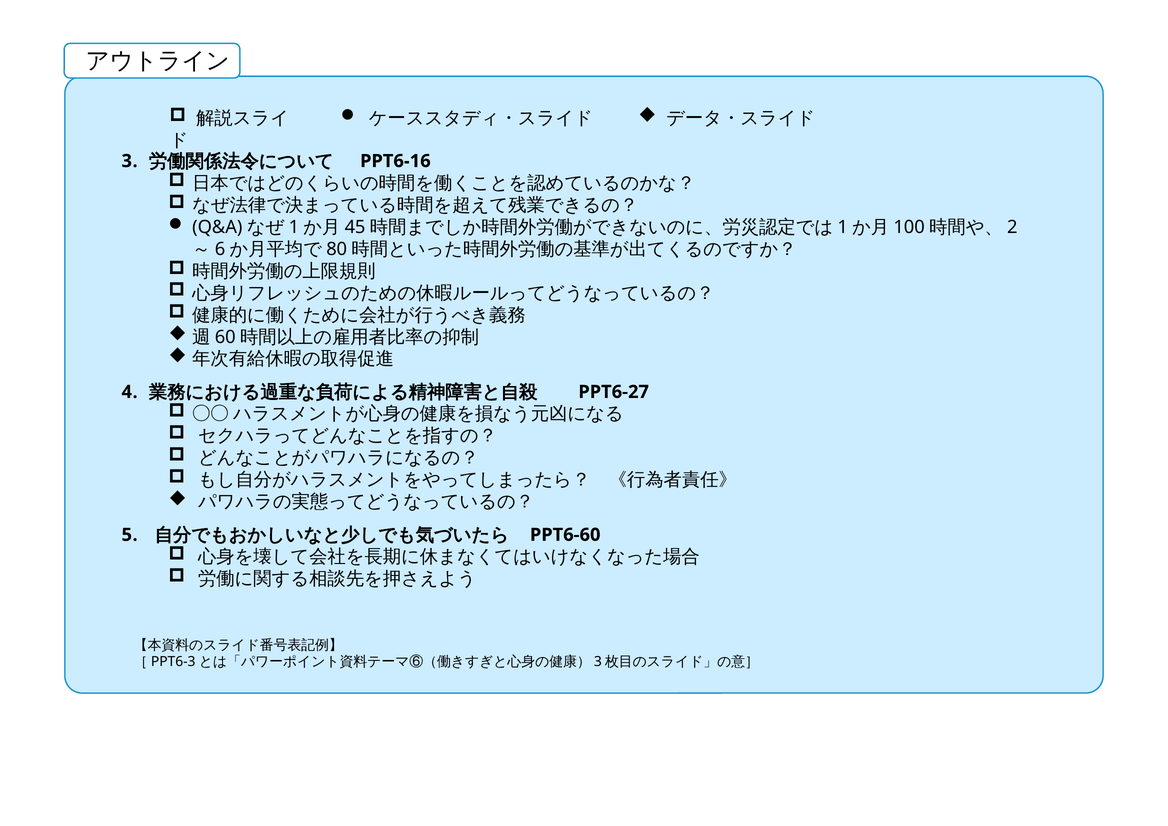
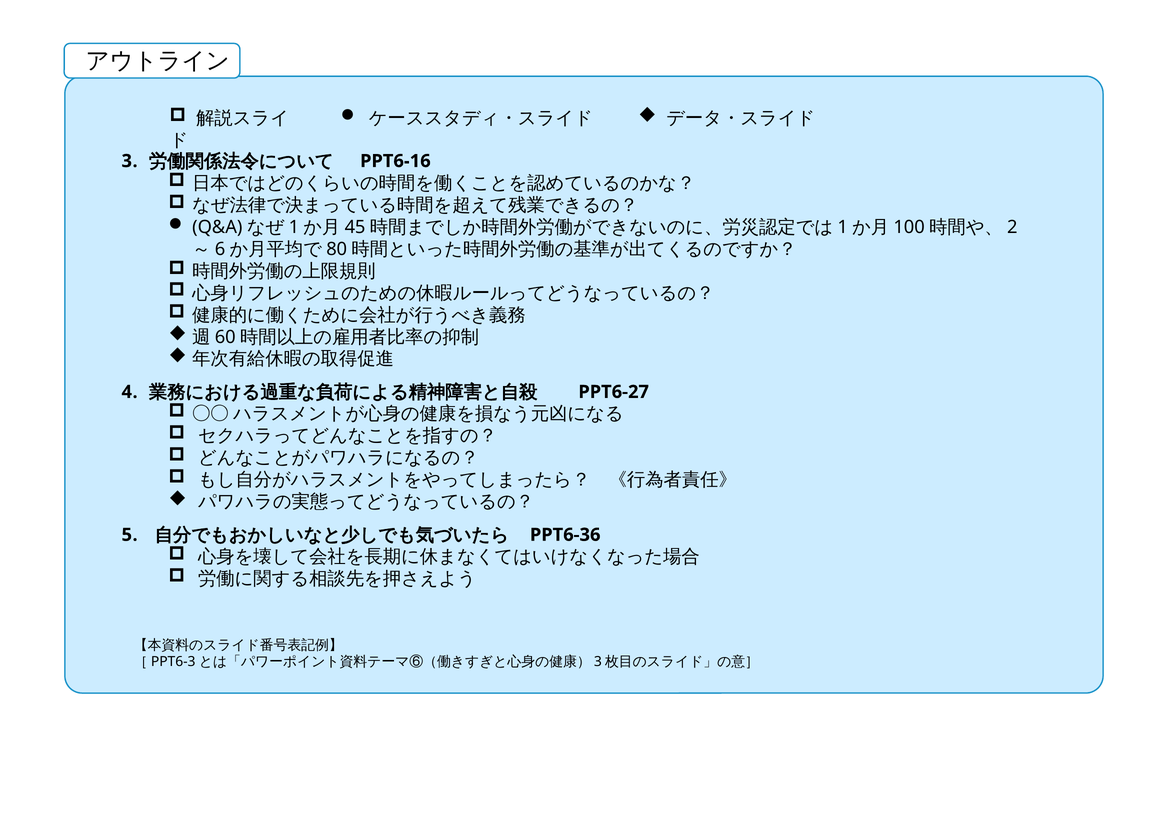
PPT6-60: PPT6-60 -> PPT6-36 (565, 535)
